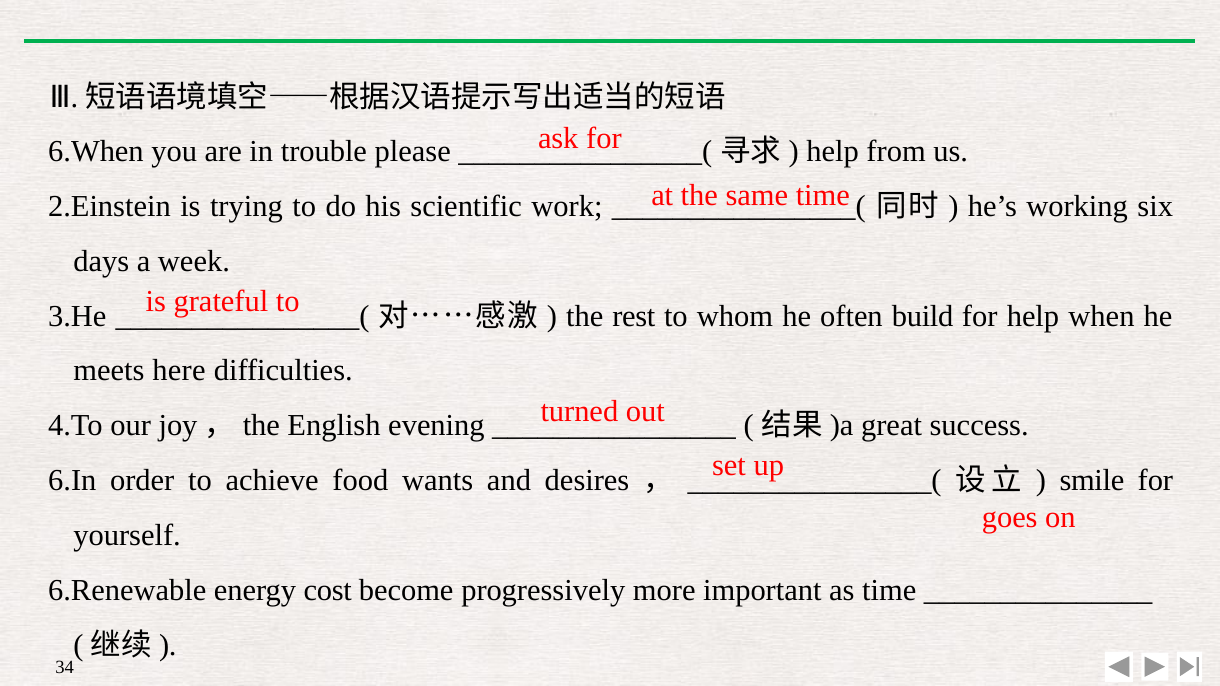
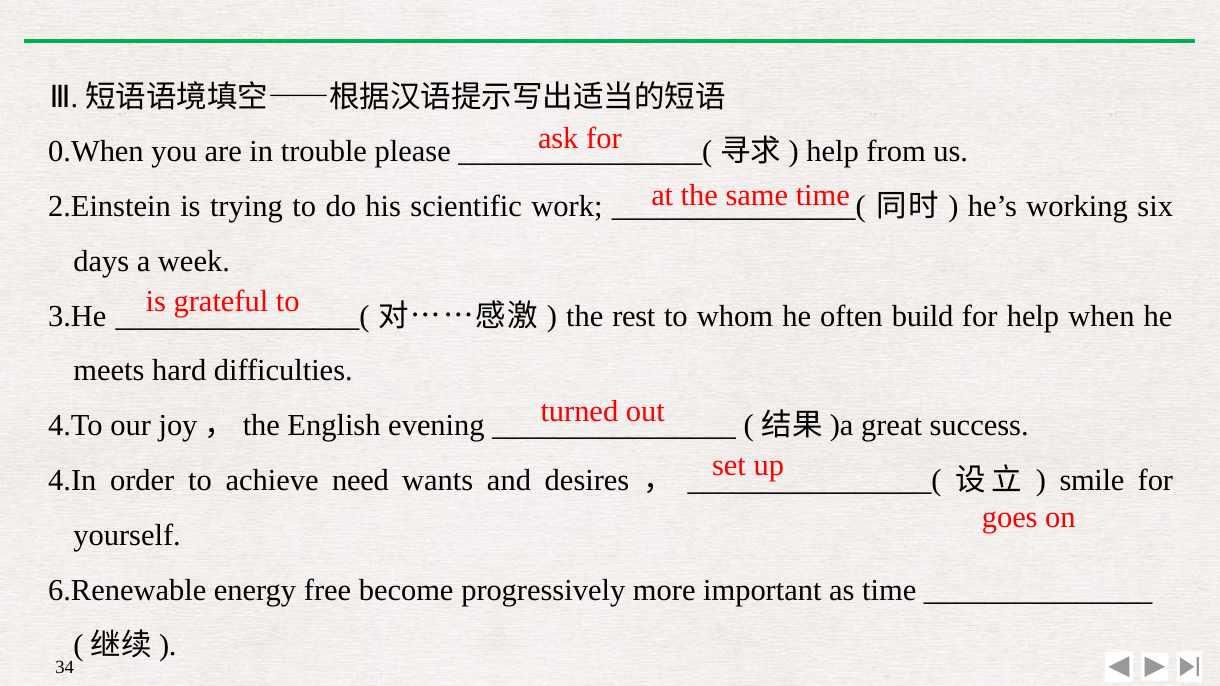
6.When: 6.When -> 0.When (96, 151)
here: here -> hard (179, 371)
6.In: 6.In -> 4.In (72, 481)
food: food -> need (360, 481)
cost: cost -> free (328, 591)
